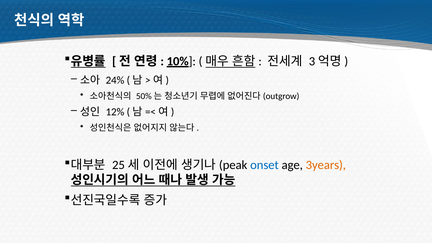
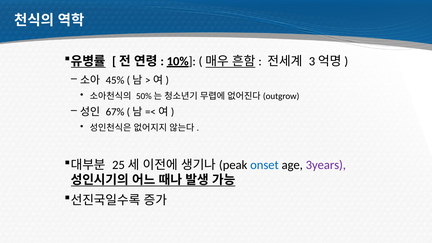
24%: 24% -> 45% (115, 80)
12%: 12% -> 67% (115, 112)
3years colour: orange -> purple (326, 165)
